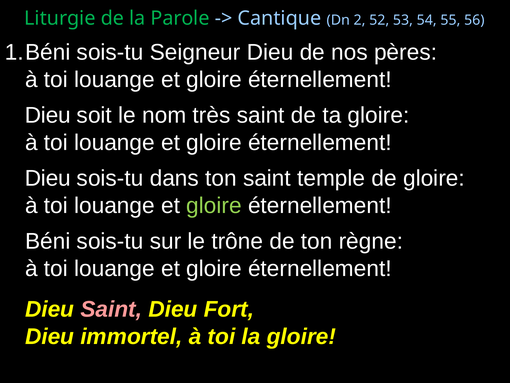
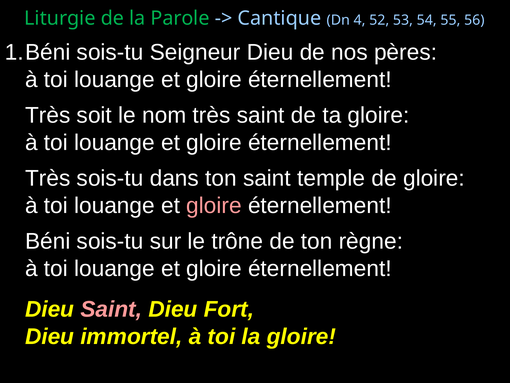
2: 2 -> 4 (360, 20)
Dieu: Dieu -> Très (48, 115)
Dieu: Dieu -> Très (48, 178)
gloire colour: light green -> pink (214, 205)
